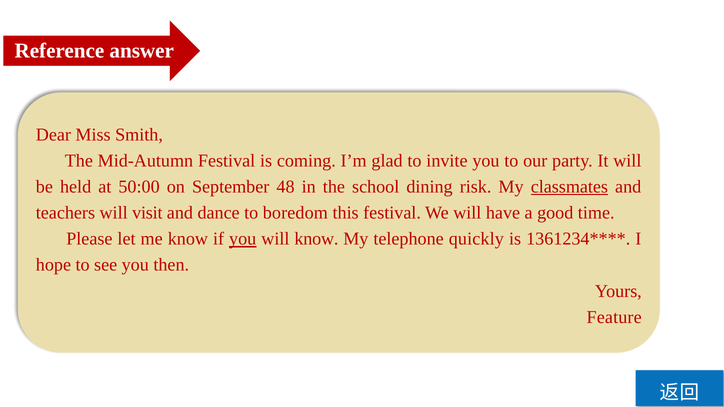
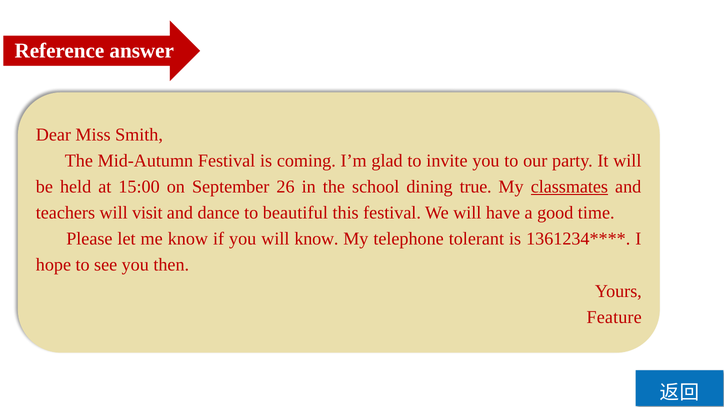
50:00: 50:00 -> 15:00 (139, 187)
48: 48 -> 26 (286, 187)
risk: risk -> true (476, 187)
boredom: boredom -> beautiful (295, 213)
you underline: present -> none (243, 239)
quickly: quickly -> tolerant (476, 239)
